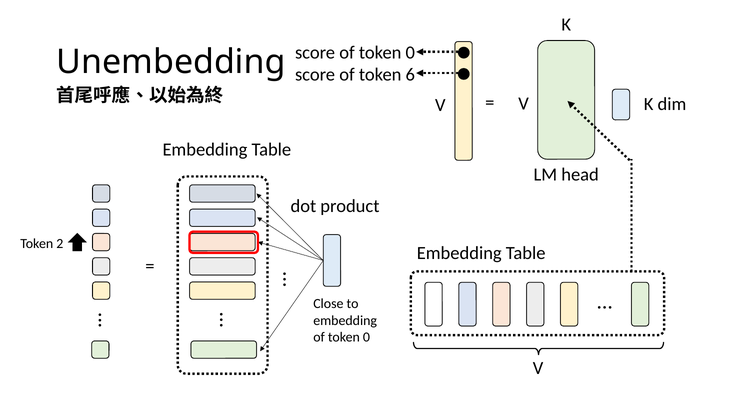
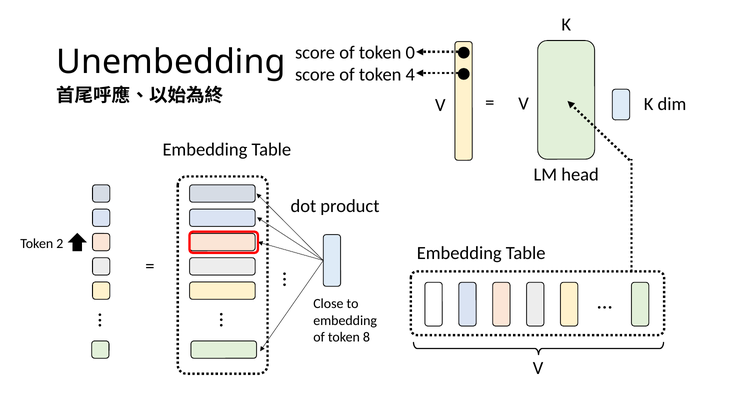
6: 6 -> 4 (410, 75)
0: 0 -> 8 (367, 337)
